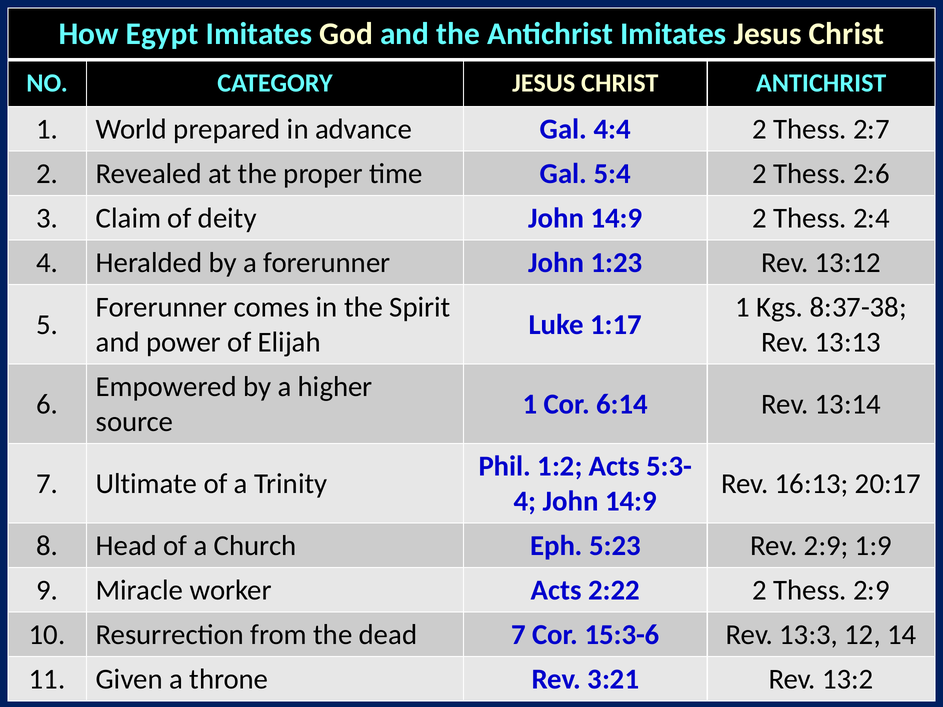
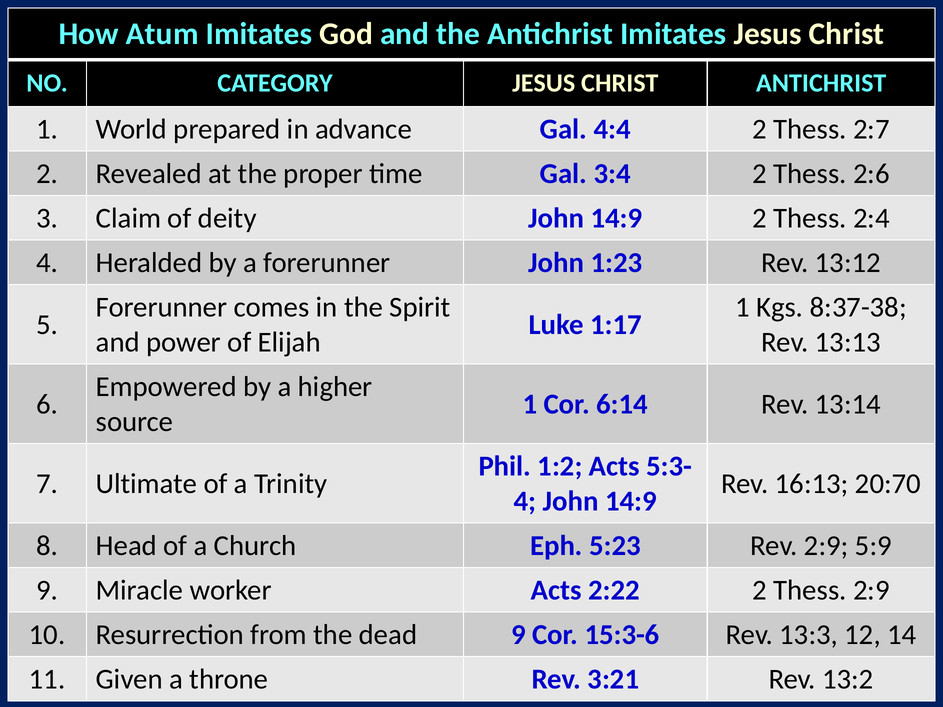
Egypt: Egypt -> Atum (162, 34)
5:4: 5:4 -> 3:4 (612, 174)
20:17: 20:17 -> 20:70 (888, 484)
1:9: 1:9 -> 5:9 (873, 546)
dead 7: 7 -> 9 (518, 635)
